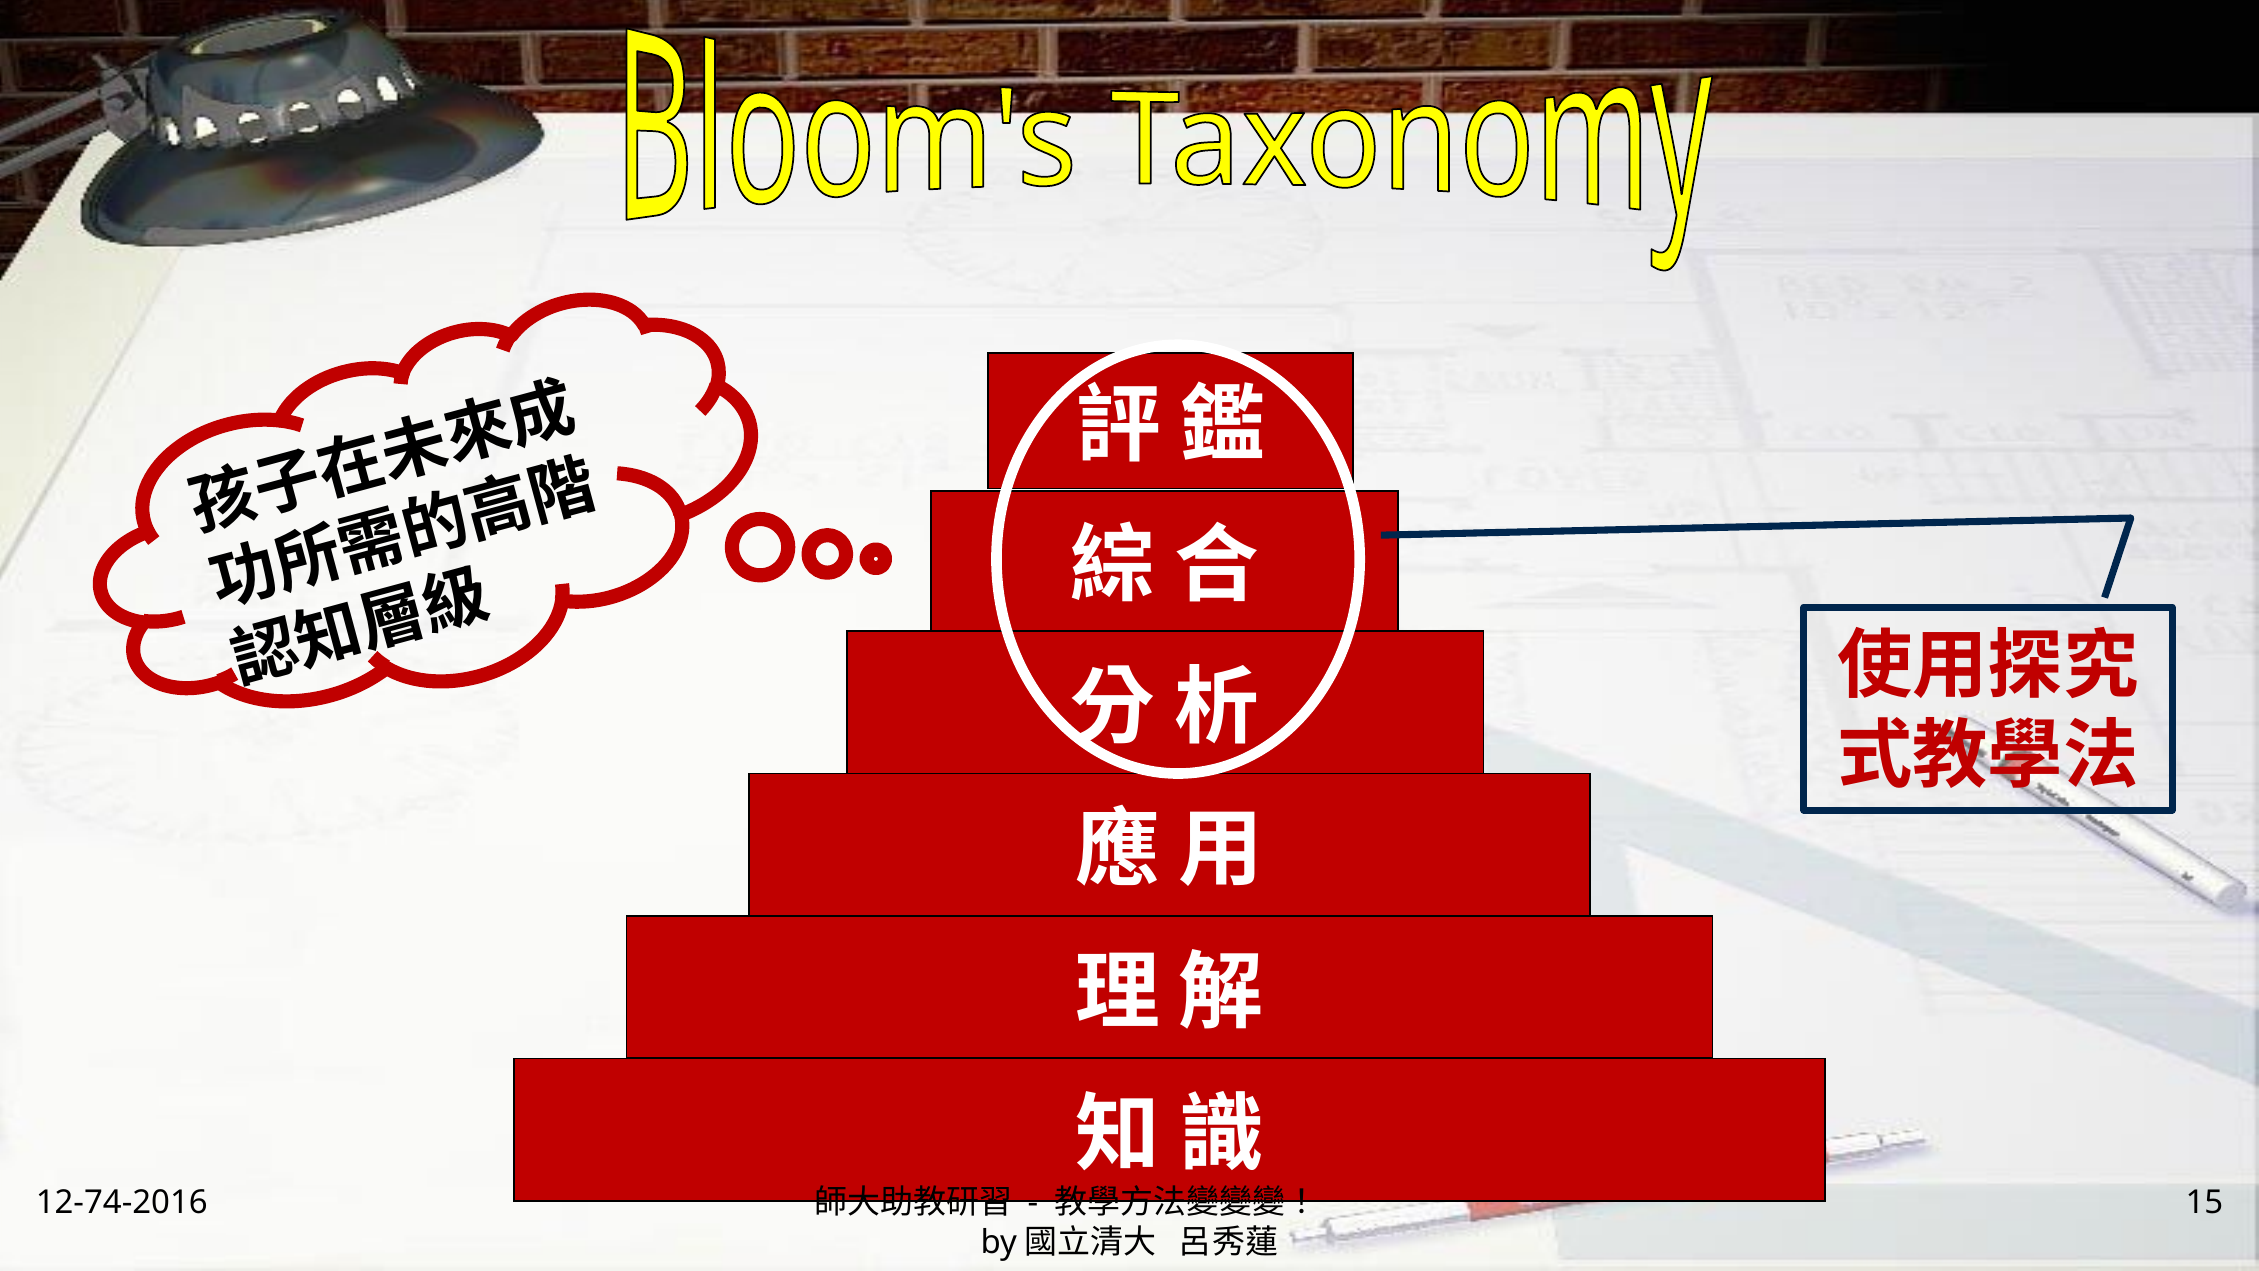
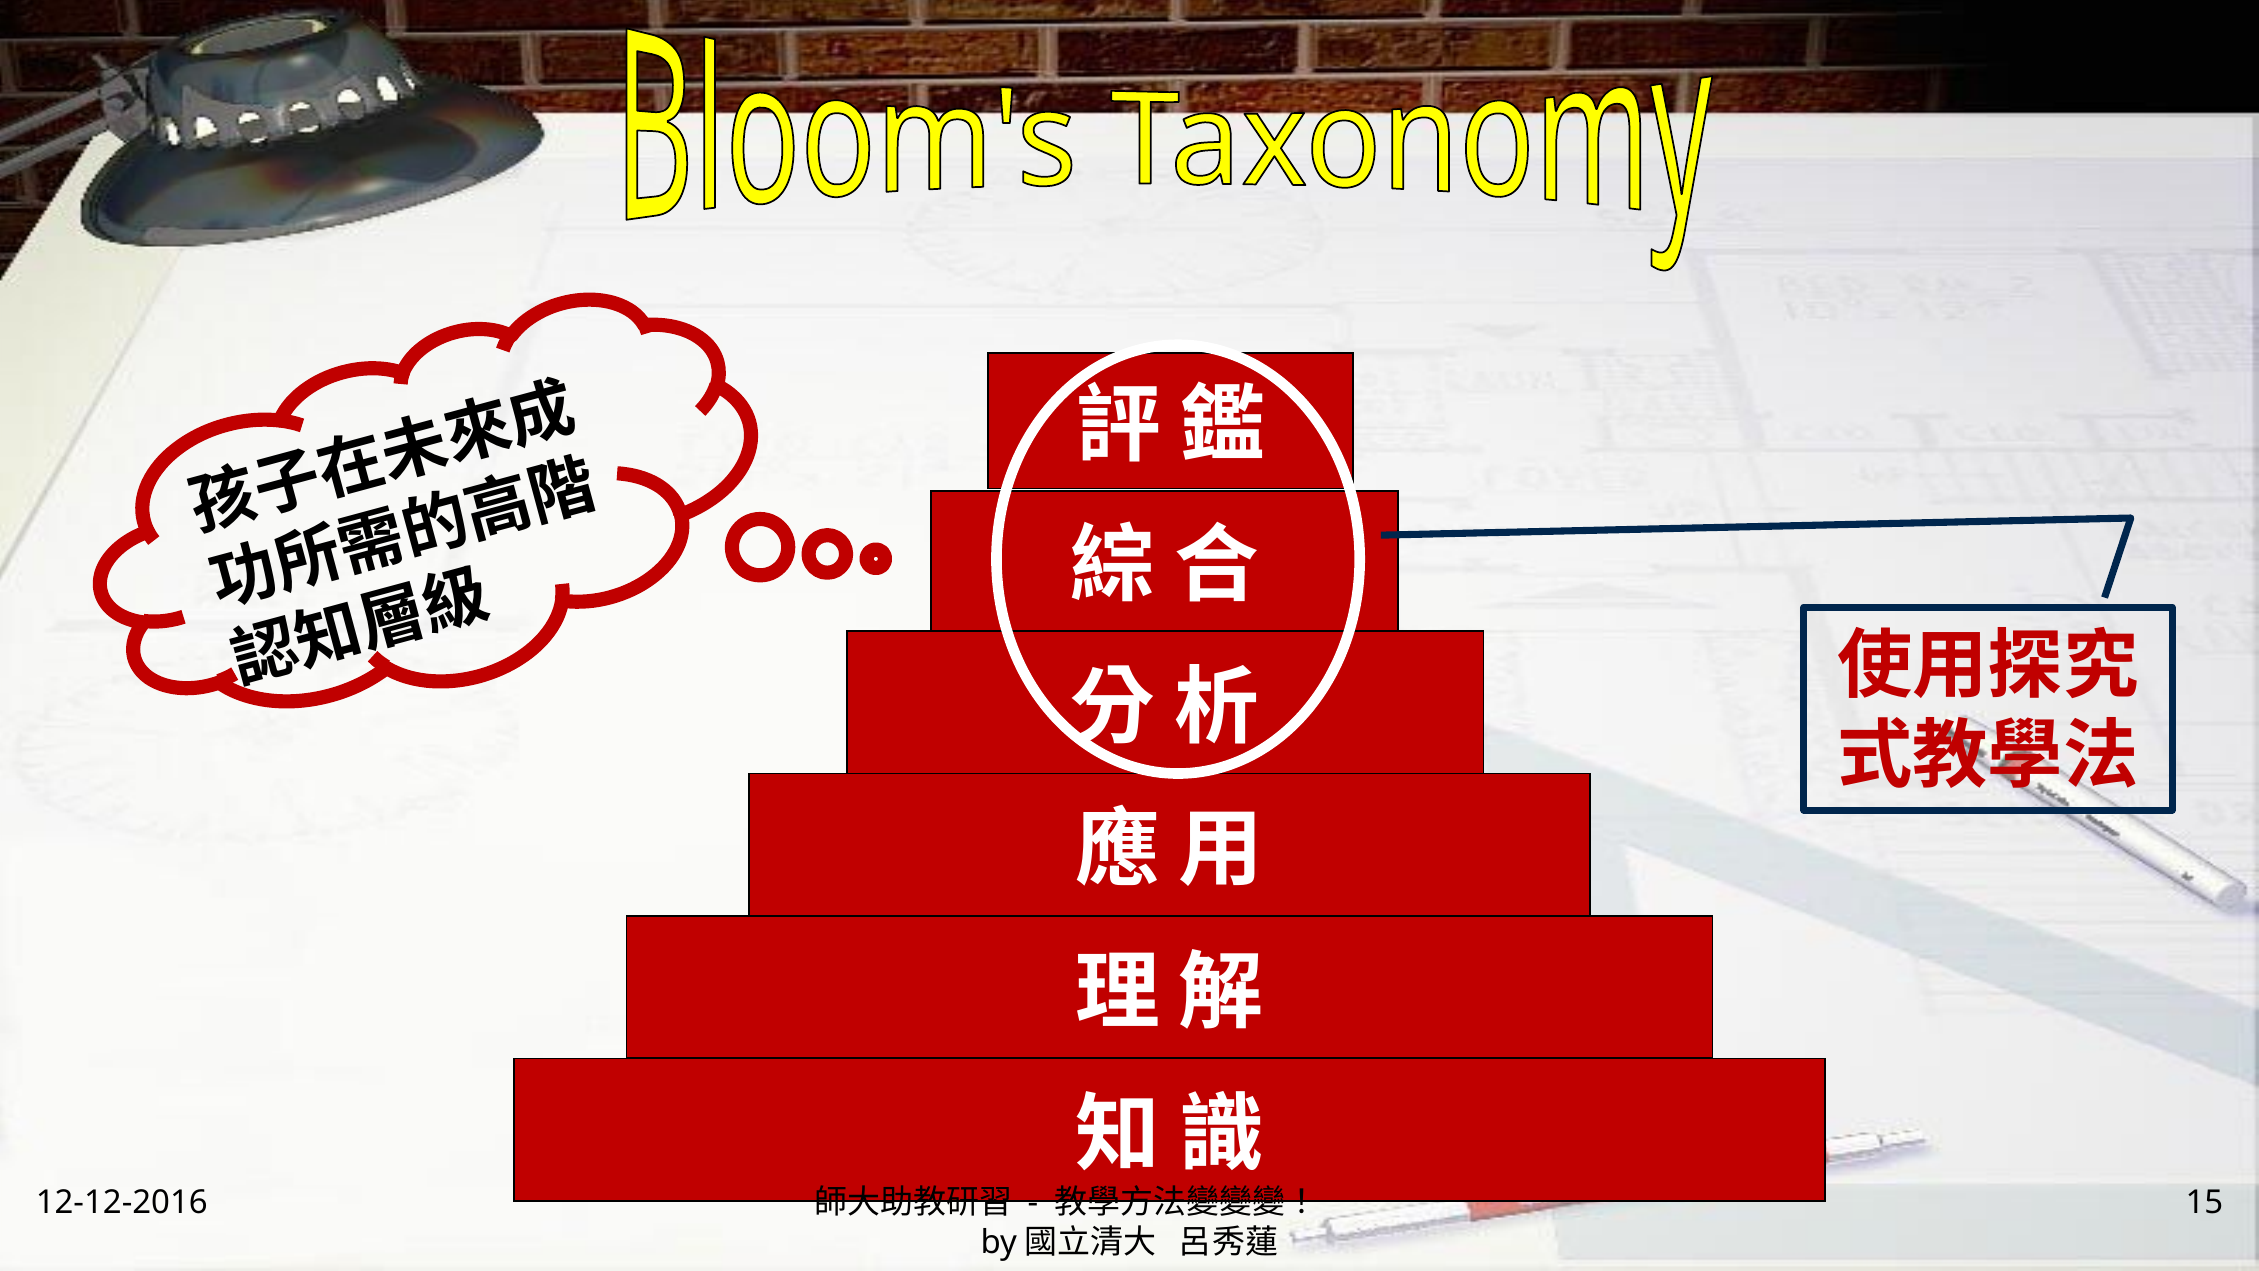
12-74-2016: 12-74-2016 -> 12-12-2016 (122, 1202)
